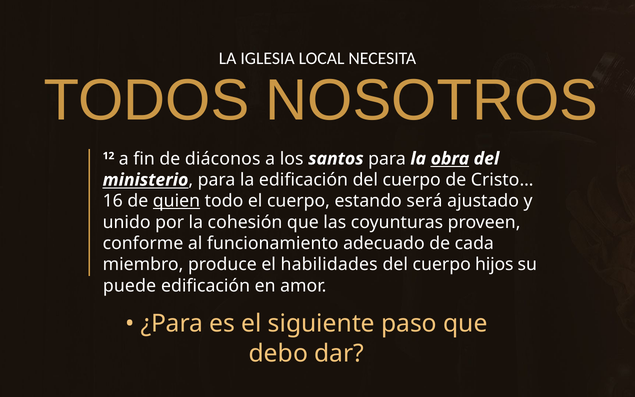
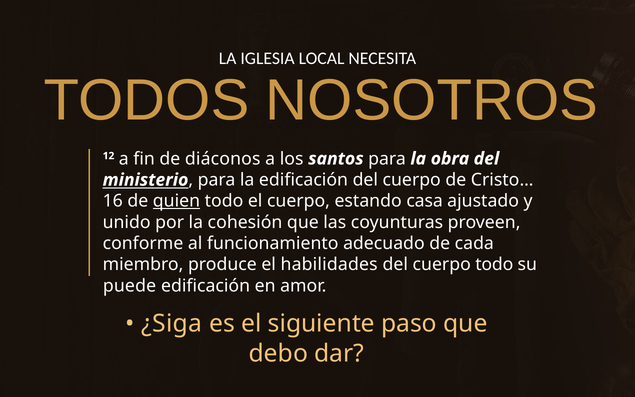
obra underline: present -> none (450, 159)
será: será -> casa (425, 201)
cuerpo hijos: hijos -> todo (494, 265)
¿Para: ¿Para -> ¿Siga (172, 324)
